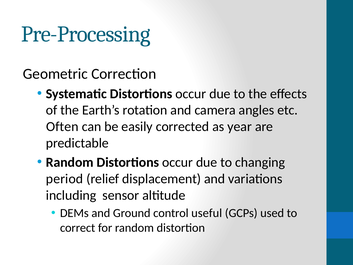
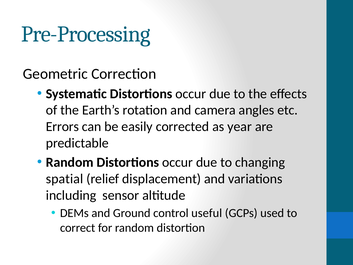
Often: Often -> Errors (62, 127)
period: period -> spatial (65, 179)
